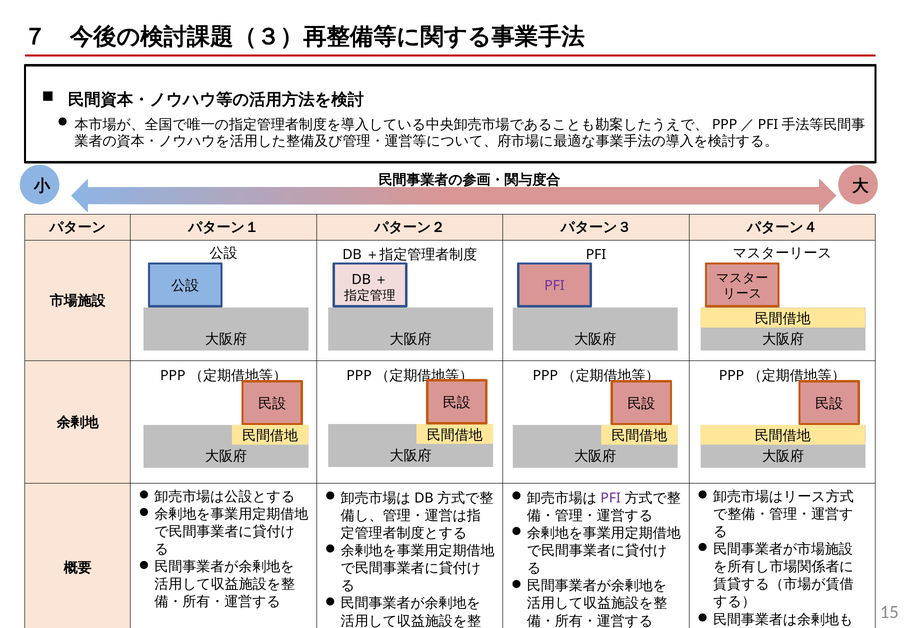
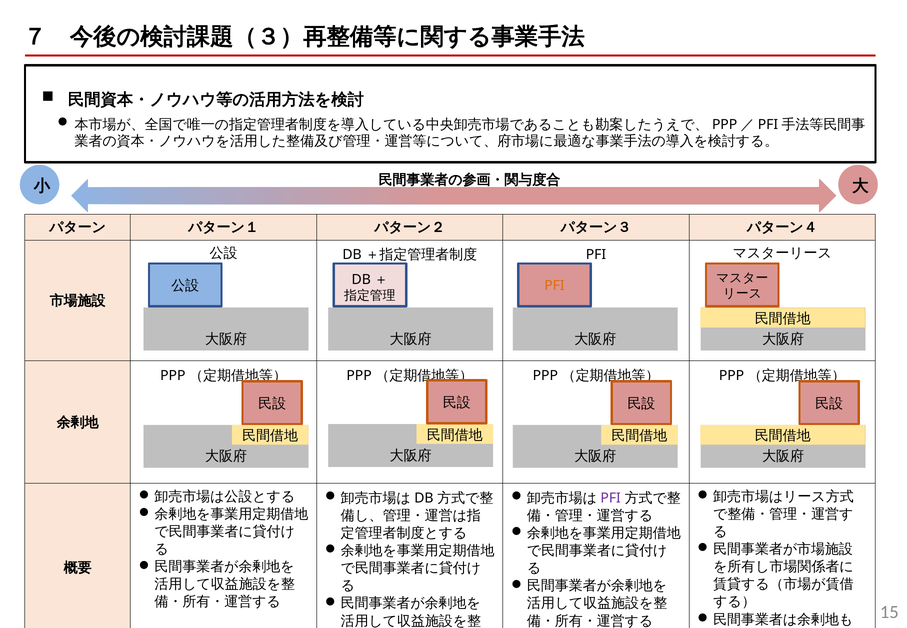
PFI colour: purple -> orange (554, 286)
